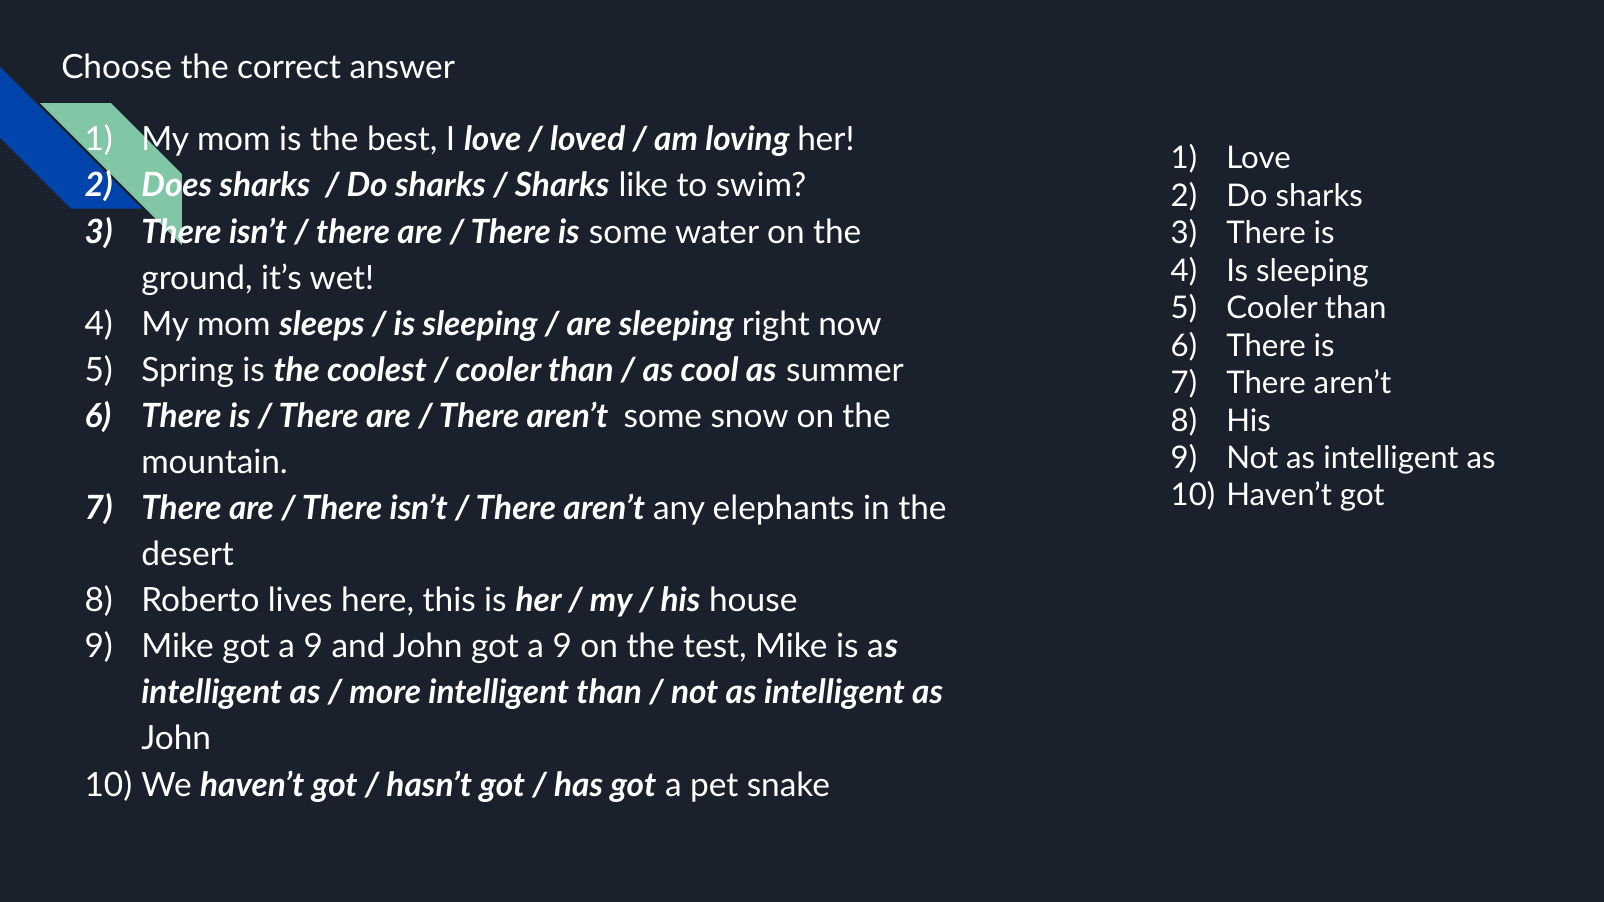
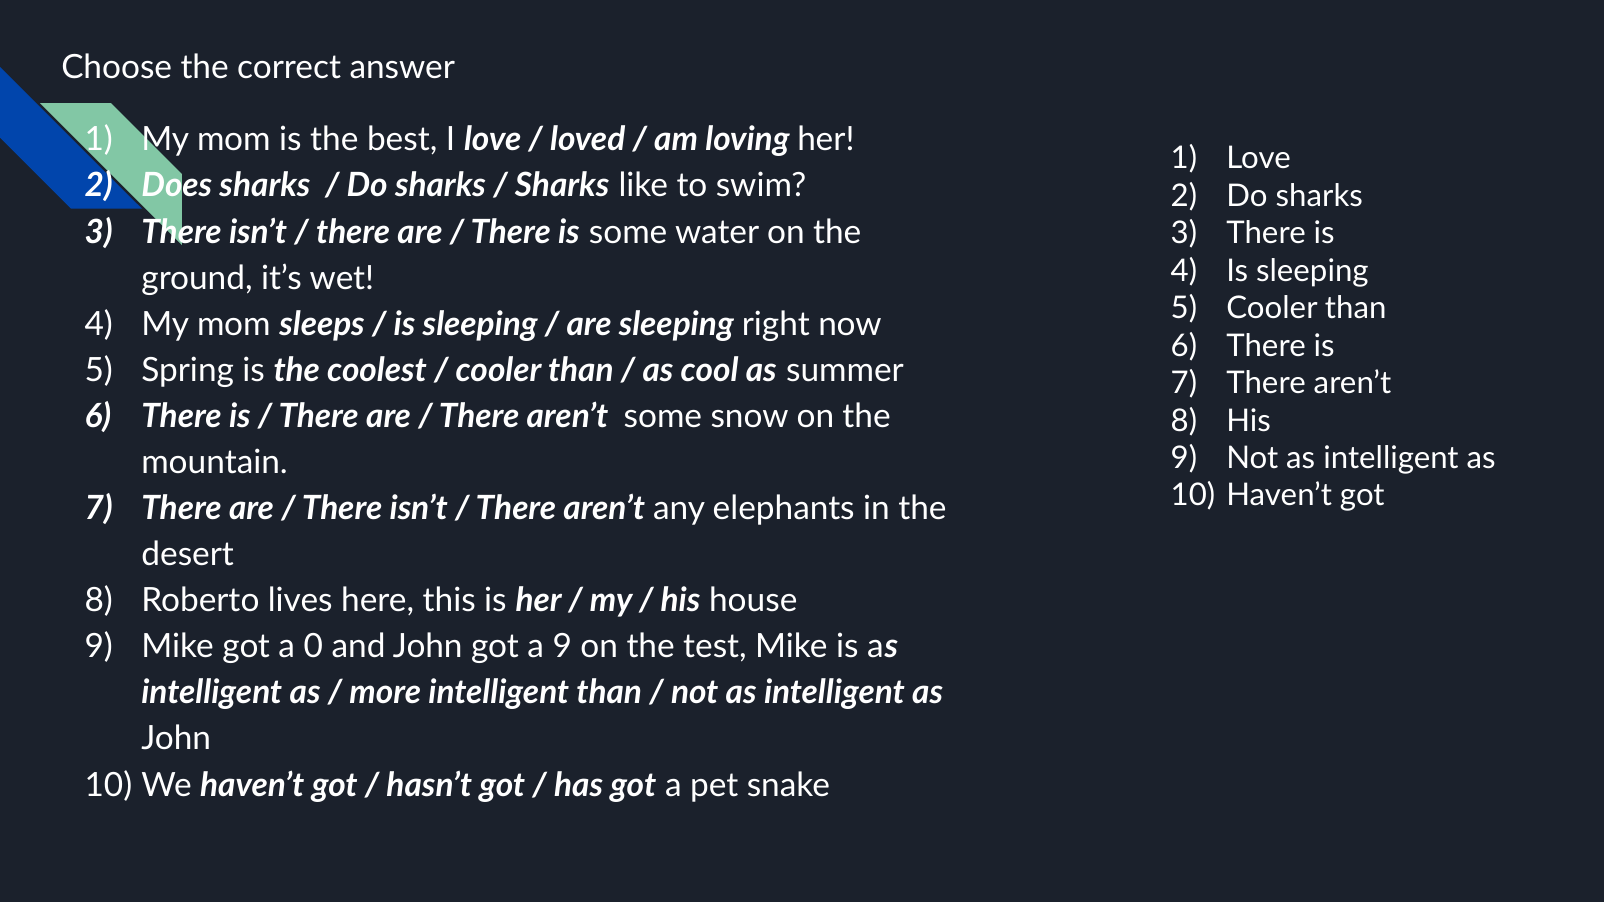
Mike got a 9: 9 -> 0 (313, 647)
